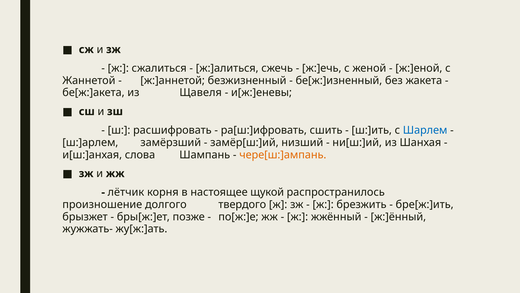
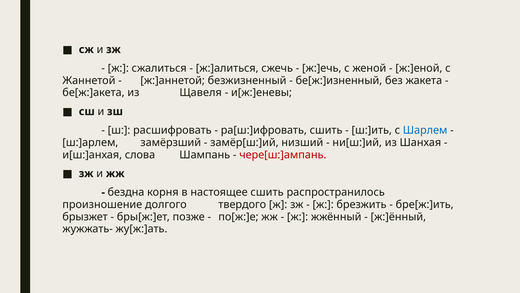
чере[ш:]ампань colour: orange -> red (283, 154)
лётчик: лётчик -> бездна (126, 192)
настоящее щукой: щукой -> сшить (267, 192)
